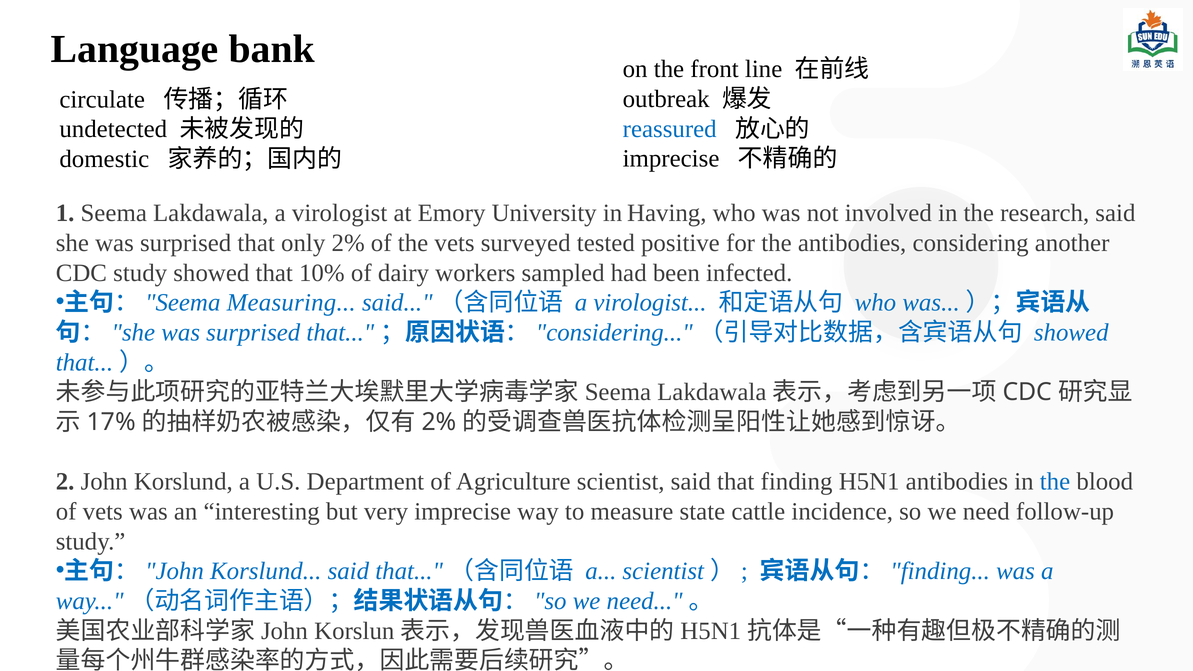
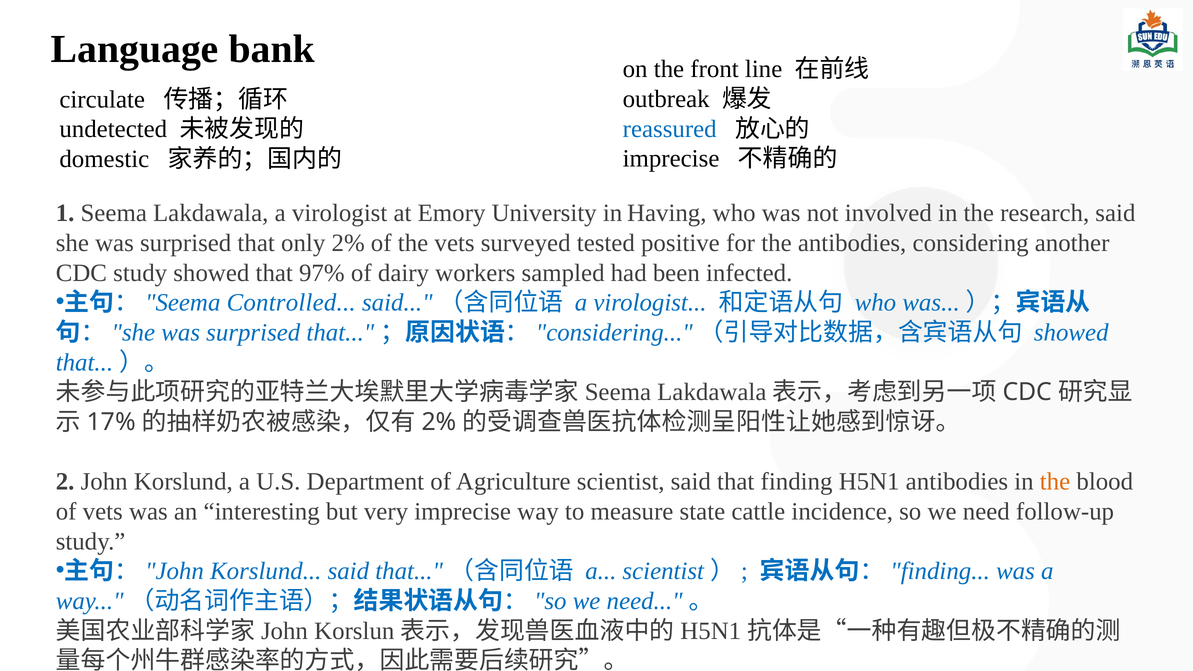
10%: 10% -> 97% (322, 273)
Measuring: Measuring -> Controlled (291, 303)
the colour: blue -> orange (1055, 482)
